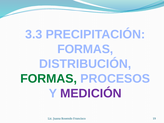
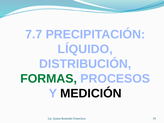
3.3: 3.3 -> 7.7 (34, 34)
FORMAS: FORMAS -> LÍQUIDO (85, 49)
MEDICIÓN colour: purple -> black (91, 93)
